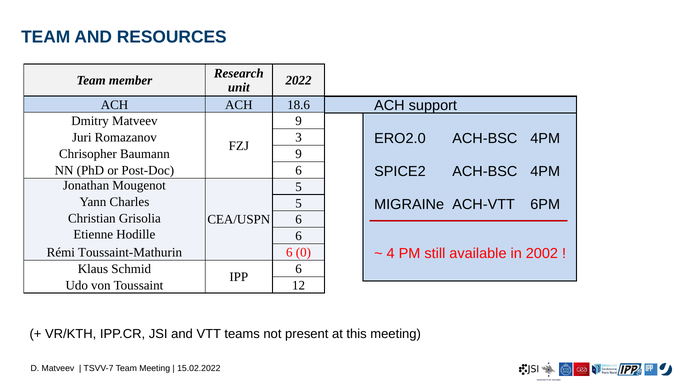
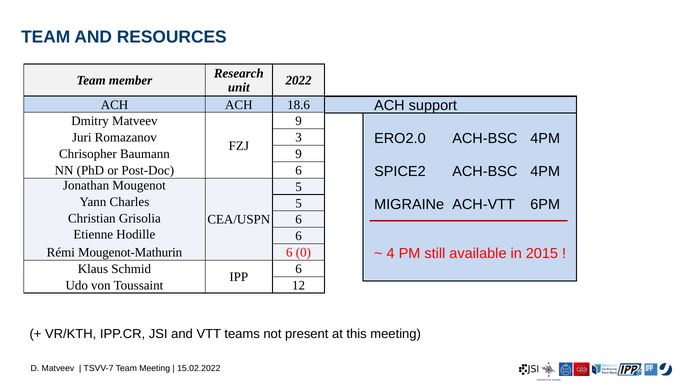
Toussaint-Mathurin: Toussaint-Mathurin -> Mougenot-Mathurin (130, 253)
2002: 2002 -> 2015 (542, 254)
